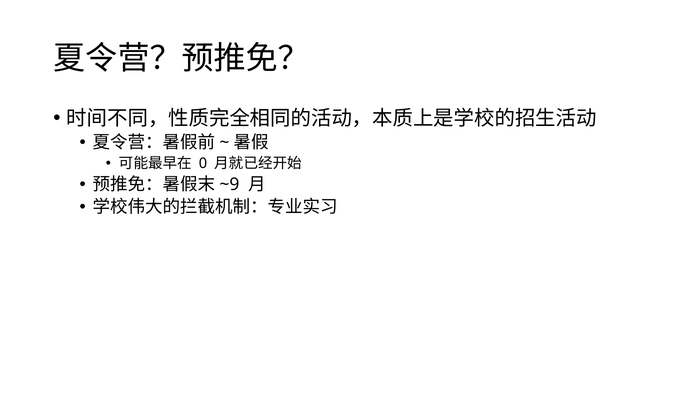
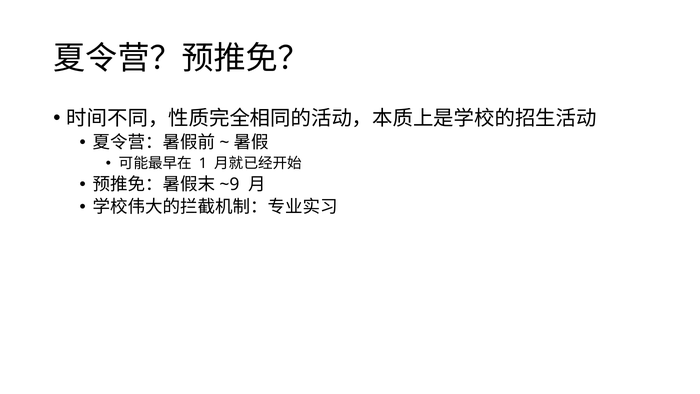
0: 0 -> 1 (203, 163)
